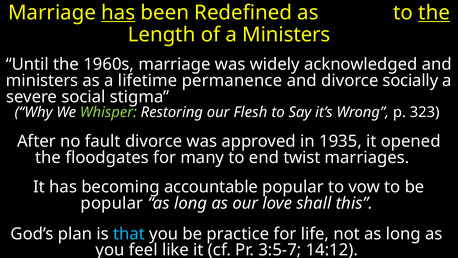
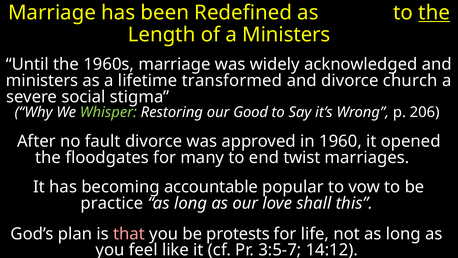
has underline: present -> none (118, 13)
permanence: permanence -> transformed (232, 81)
socially: socially -> church (410, 81)
Flesh: Flesh -> Good (251, 112)
323: 323 -> 206 (425, 112)
1935: 1935 -> 1960 (340, 141)
popular: popular -> practice (112, 203)
that colour: light blue -> pink (129, 234)
practice: practice -> protests (238, 234)
